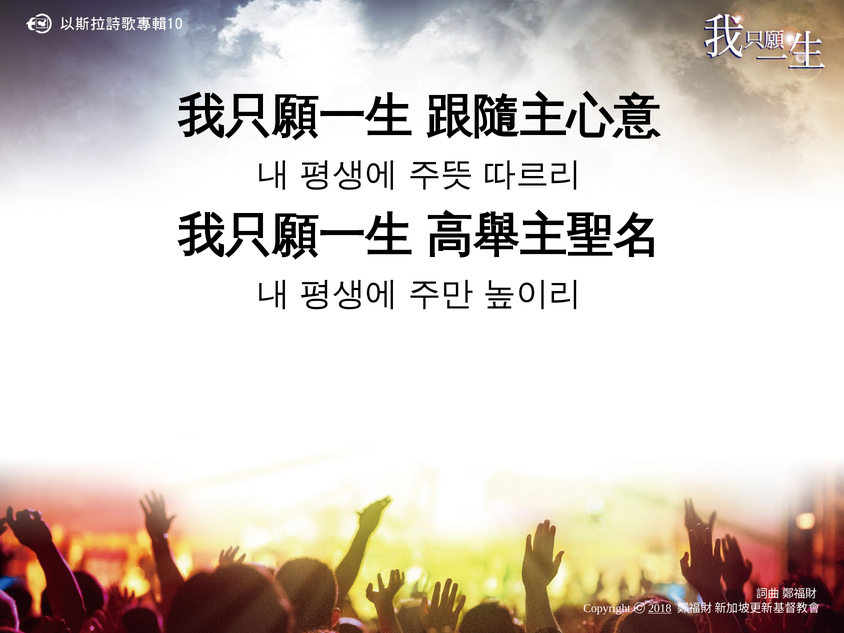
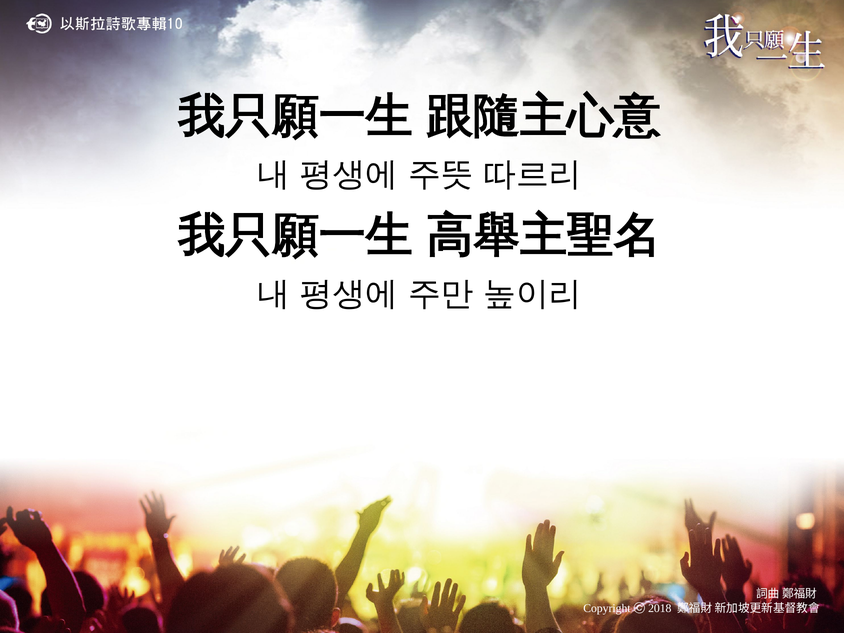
2018 underline: present -> none (660, 608)
